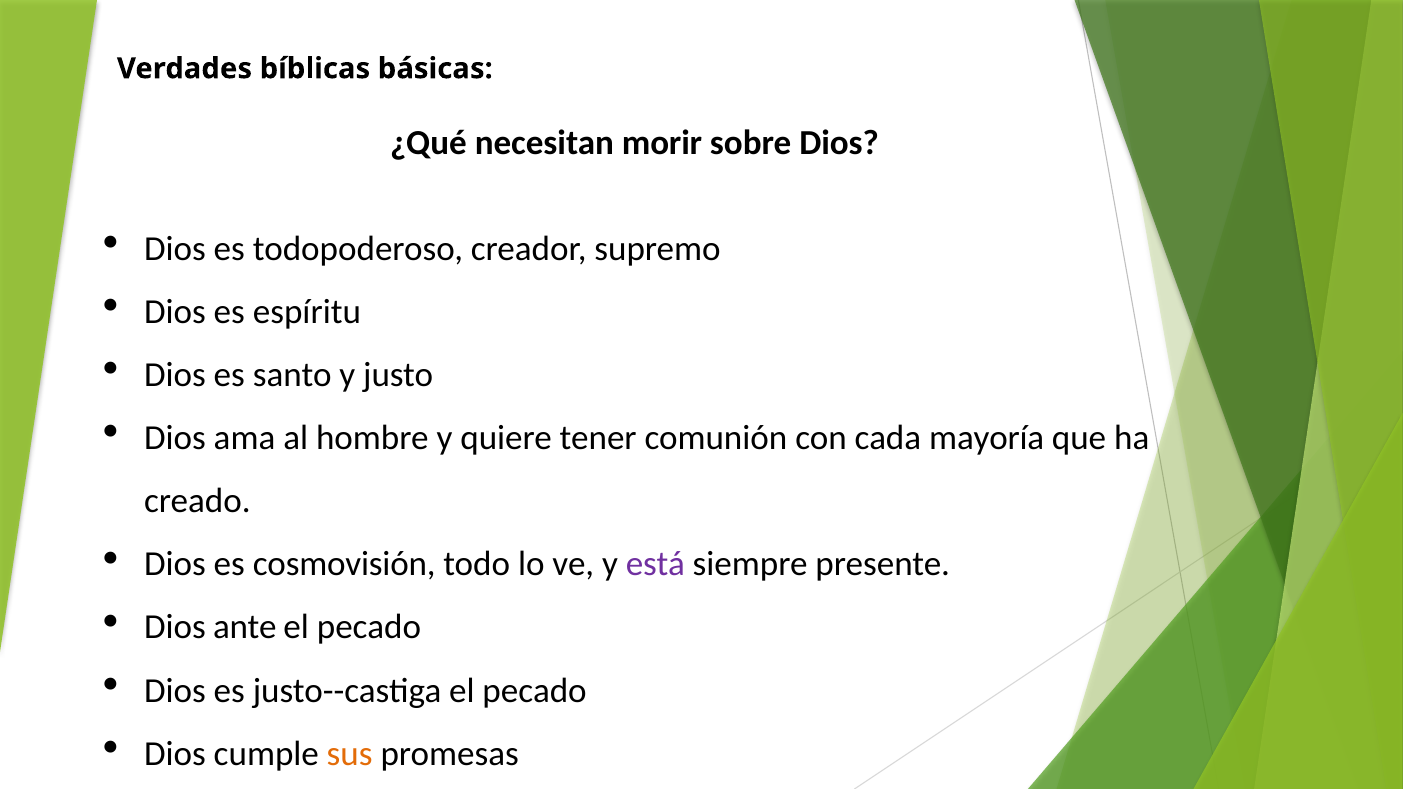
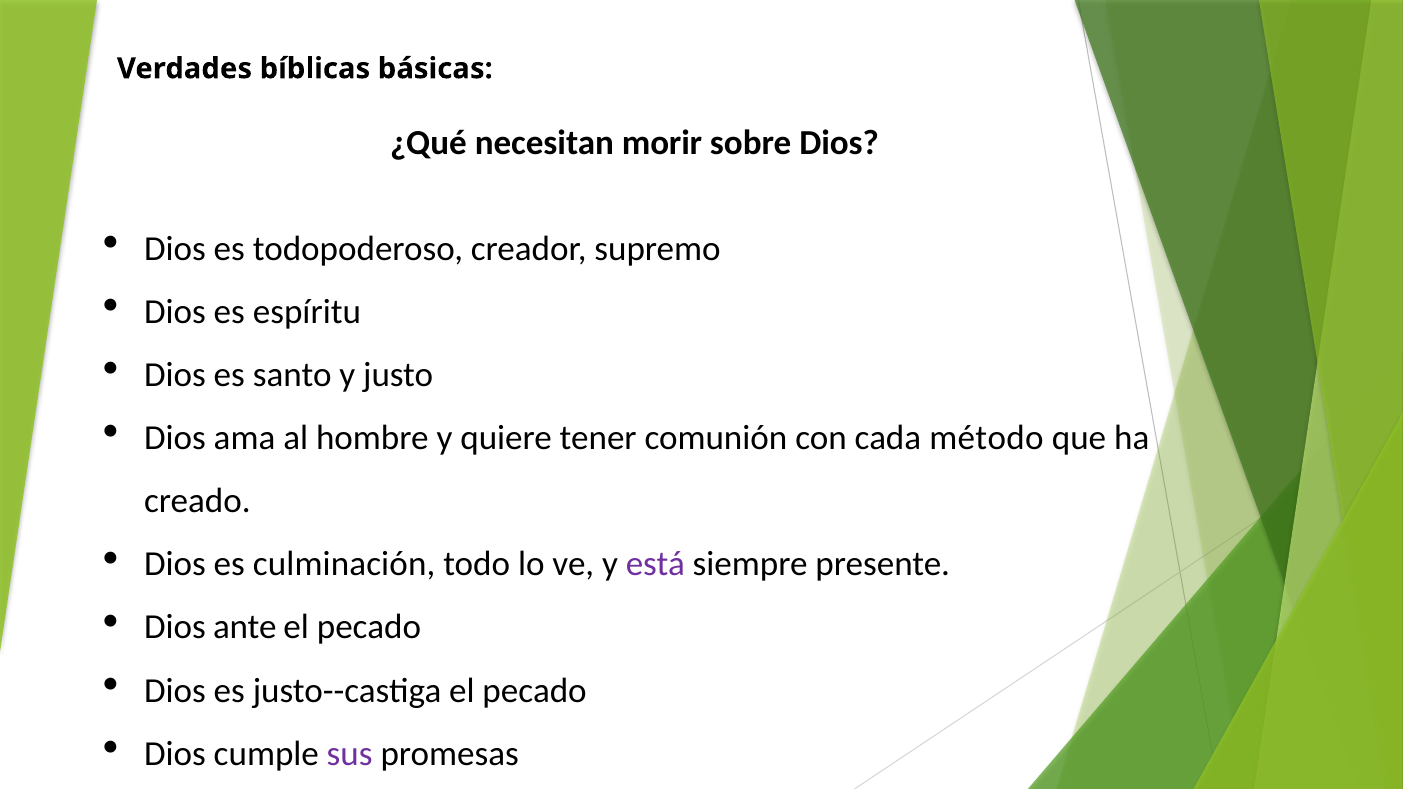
mayoría: mayoría -> método (986, 438)
cosmovisión: cosmovisión -> culminación (344, 564)
sus colour: orange -> purple (350, 754)
